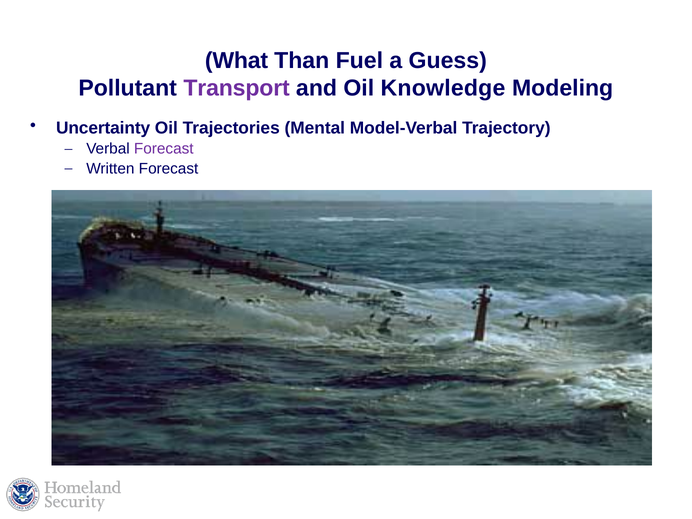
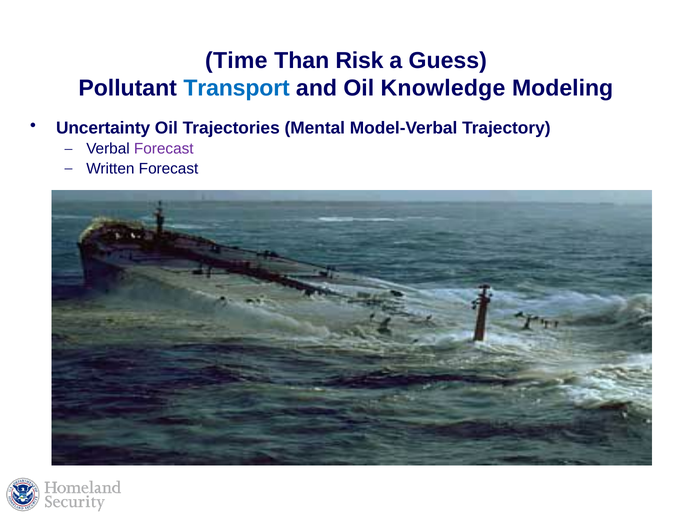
What: What -> Time (236, 61)
Fuel: Fuel -> Risk (359, 61)
Transport colour: purple -> blue (237, 88)
